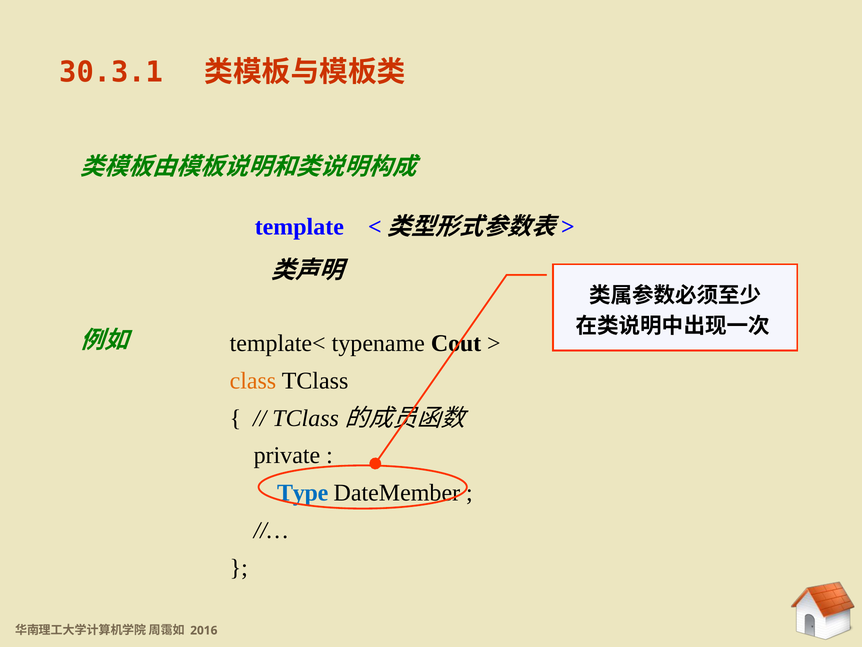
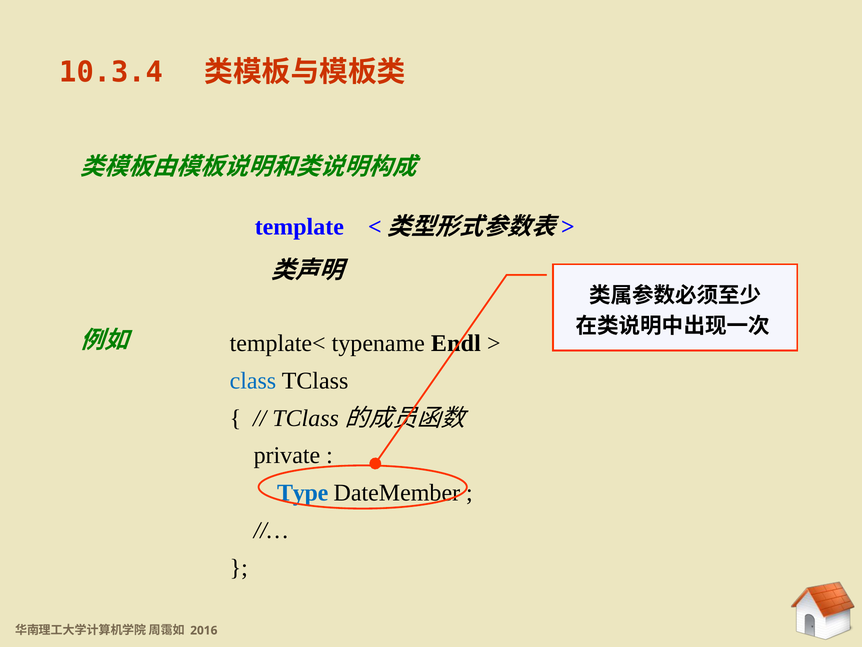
30.3.1: 30.3.1 -> 10.3.4 (111, 72)
Cout: Cout -> Endl (456, 343)
class colour: orange -> blue (253, 380)
